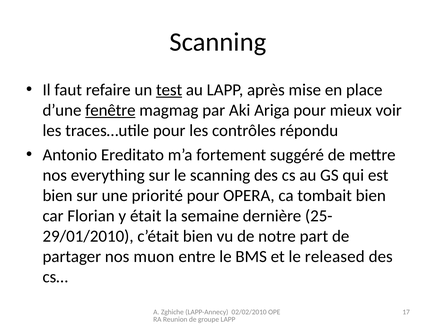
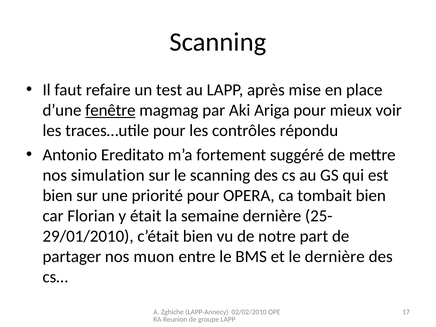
test underline: present -> none (169, 90)
everything: everything -> simulation (108, 175)
le released: released -> dernière (335, 257)
